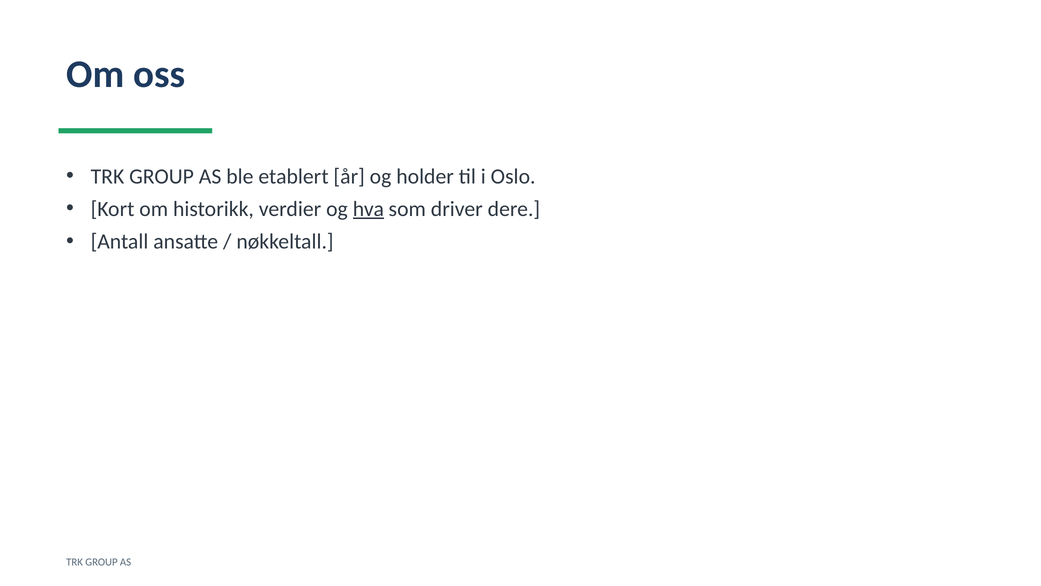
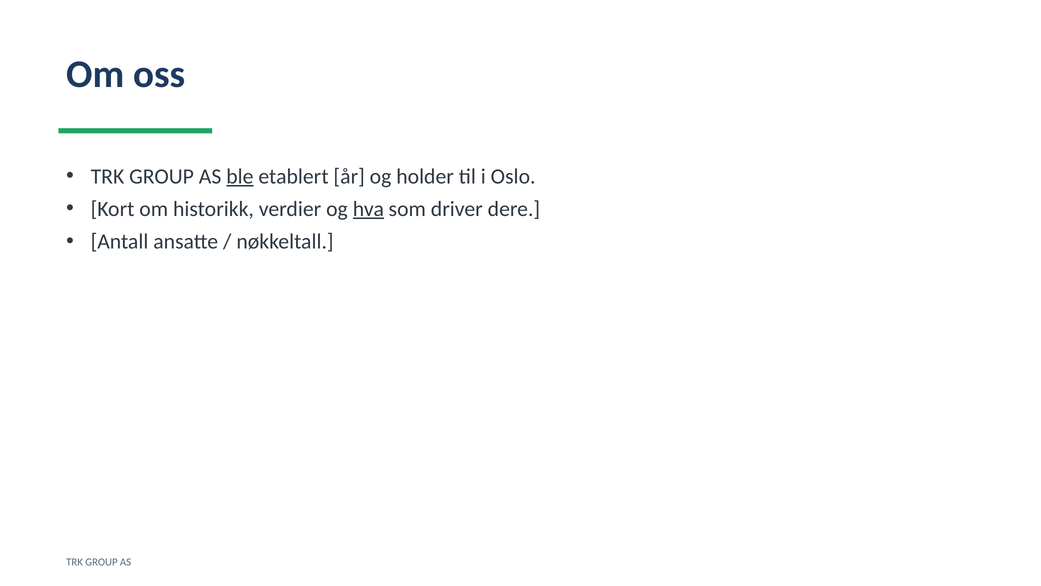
ble underline: none -> present (240, 176)
